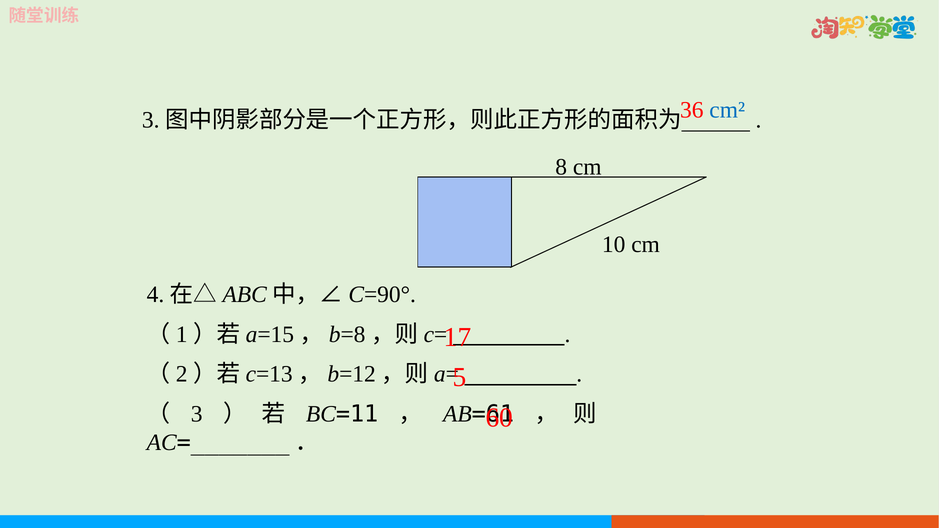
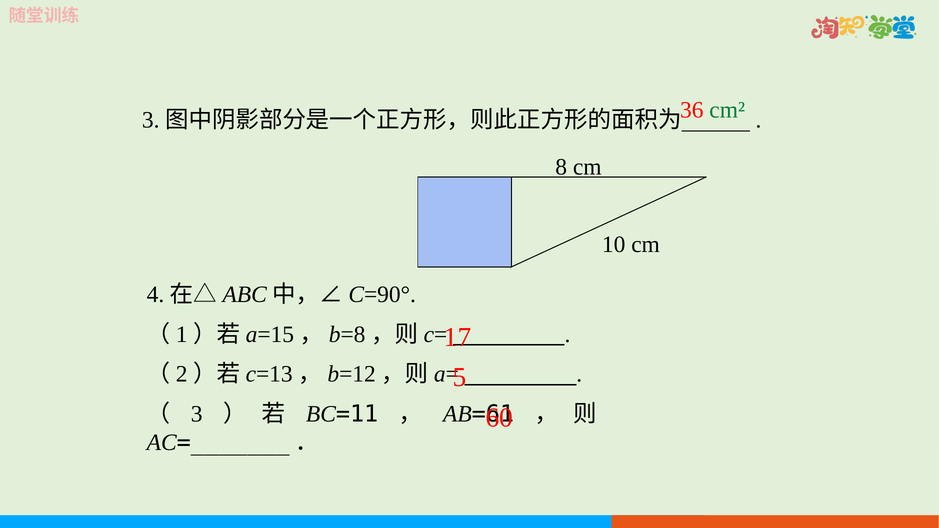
cm² colour: blue -> green (727, 110)
